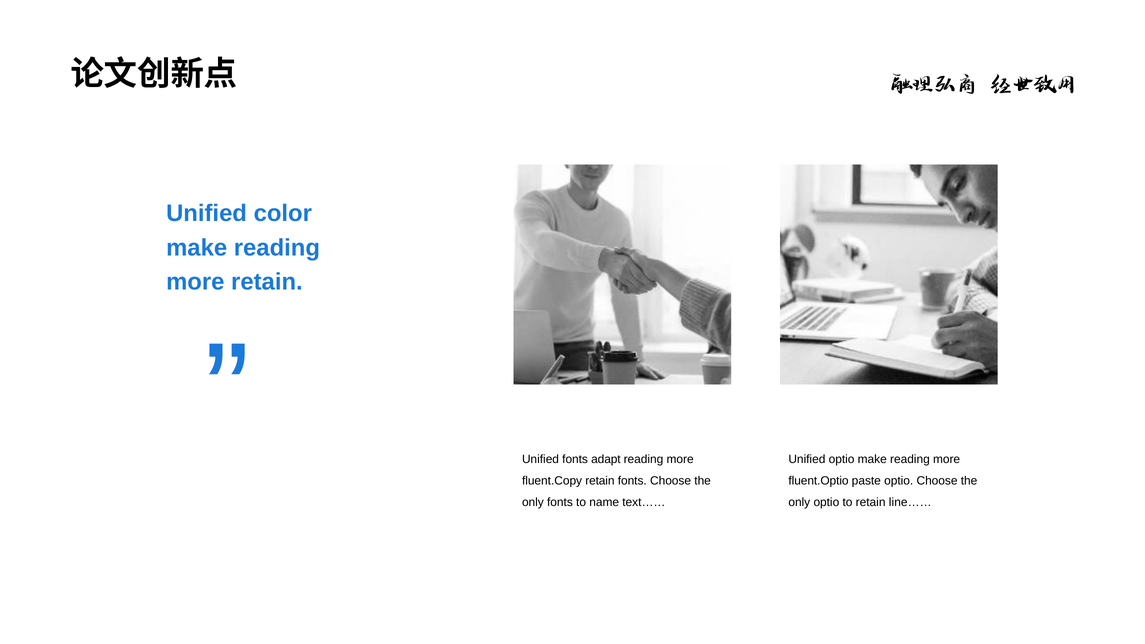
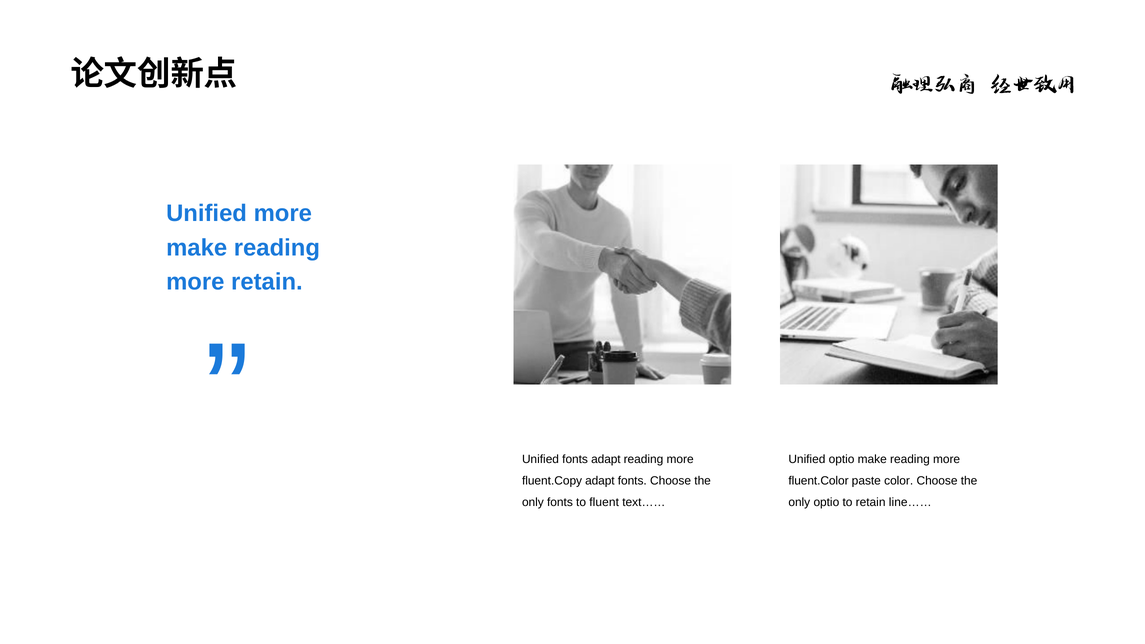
Unified color: color -> more (283, 213)
fluent.Copy retain: retain -> adapt (600, 481)
fluent.Optio: fluent.Optio -> fluent.Color (819, 481)
paste optio: optio -> color (899, 481)
name: name -> fluent (604, 502)
